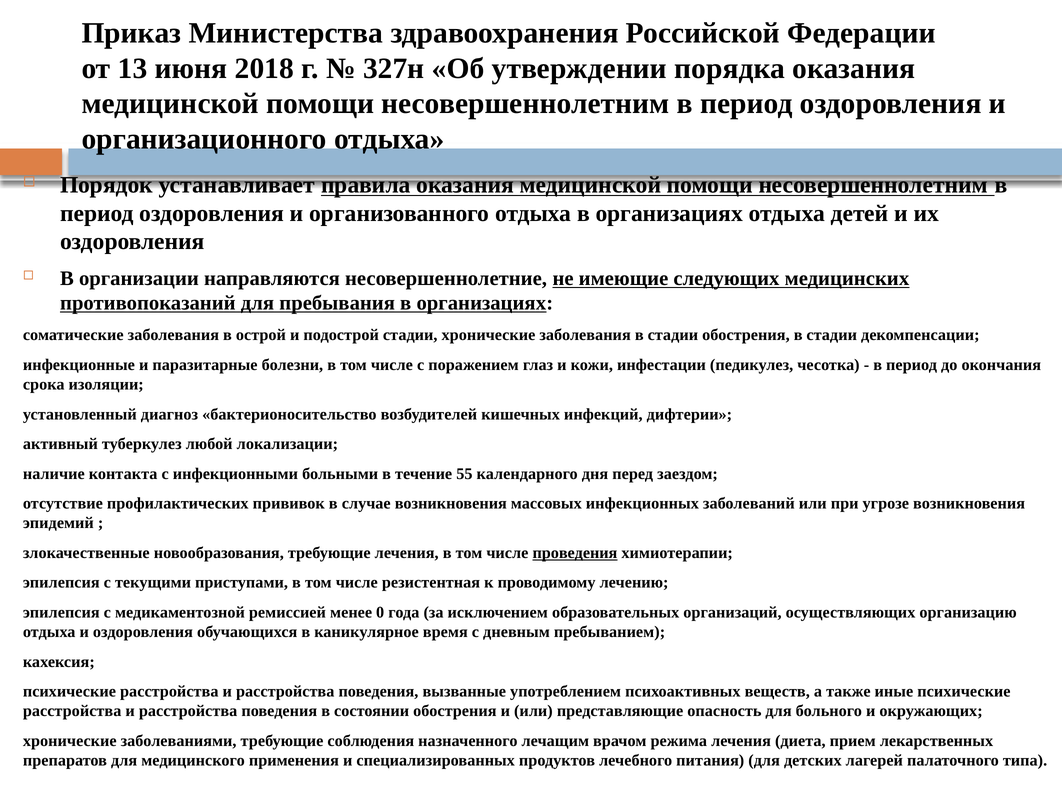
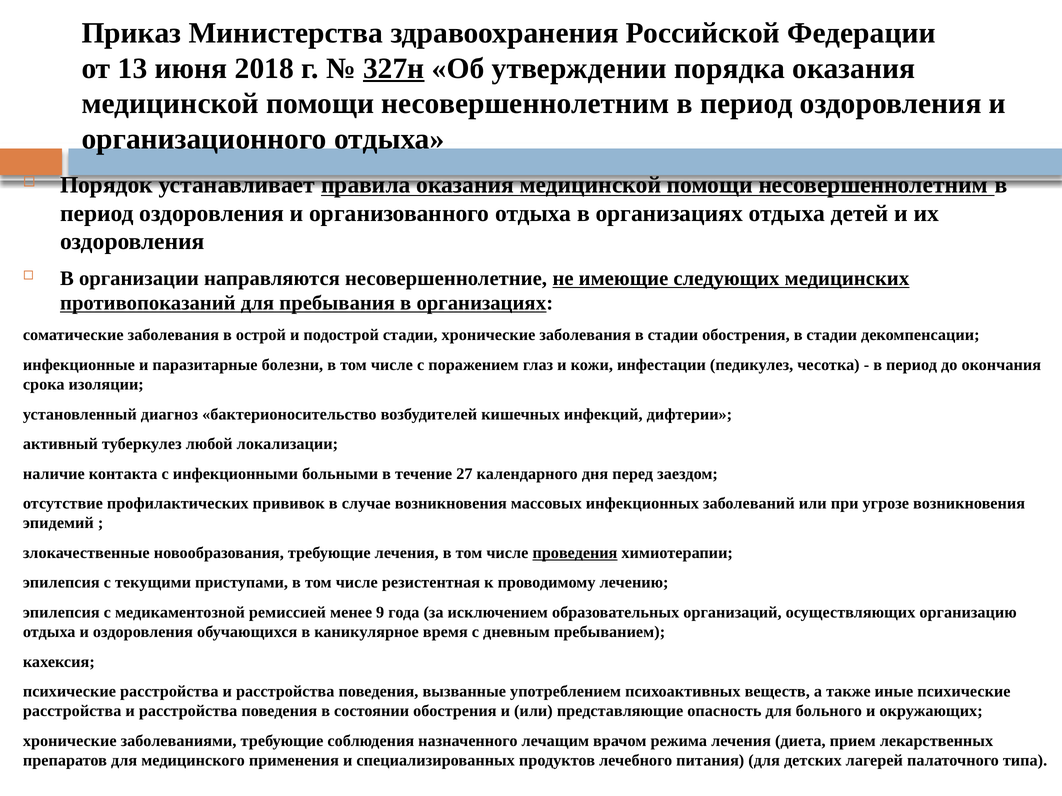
327н underline: none -> present (394, 68)
55: 55 -> 27 (464, 474)
0: 0 -> 9 (380, 613)
